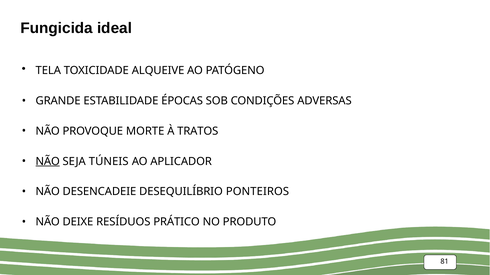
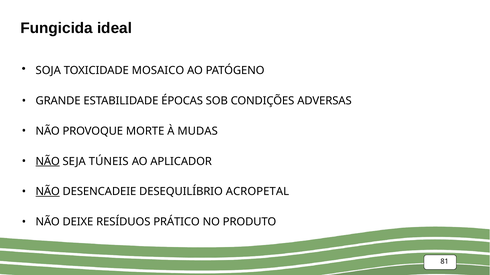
TELA: TELA -> SOJA (48, 71)
ALQUEIVE: ALQUEIVE -> MOSAICO (158, 71)
TRATOS: TRATOS -> MUDAS (198, 131)
NÃO underline: none -> present (48, 192)
PONTEIROS: PONTEIROS -> ACROPETAL (257, 192)
